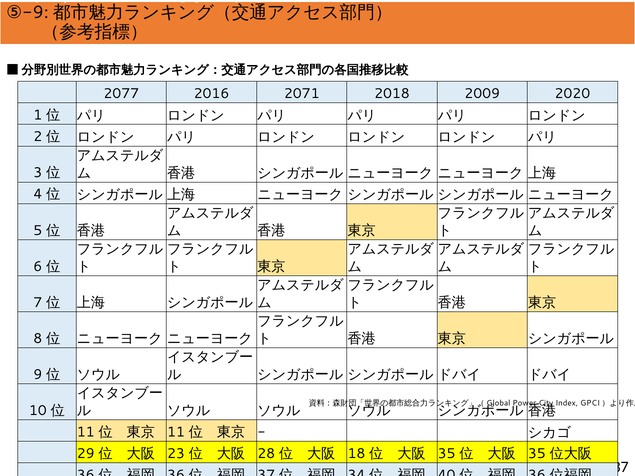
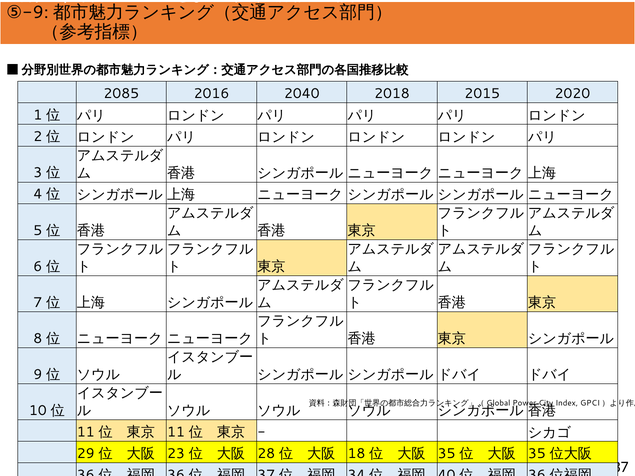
2077: 2077 -> 2085 (121, 94)
2071: 2071 -> 2040 (302, 94)
2009: 2009 -> 2015 (482, 94)
